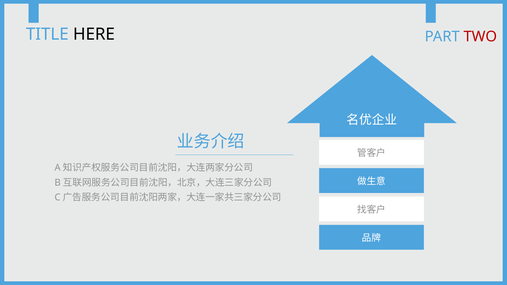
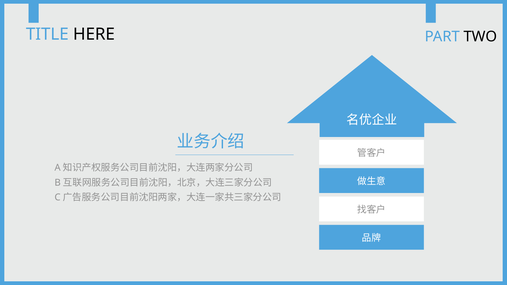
TWO colour: red -> black (480, 37)
